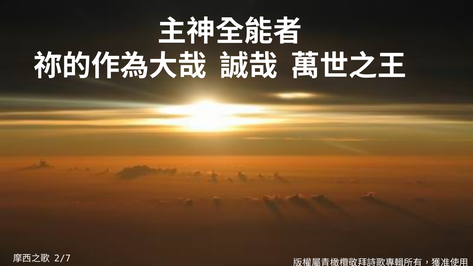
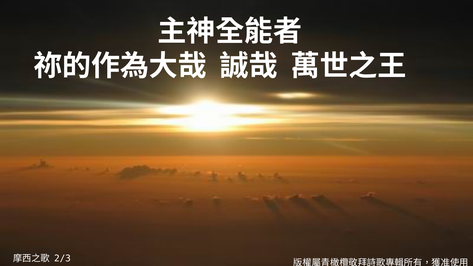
2/7: 2/7 -> 2/3 (62, 258)
